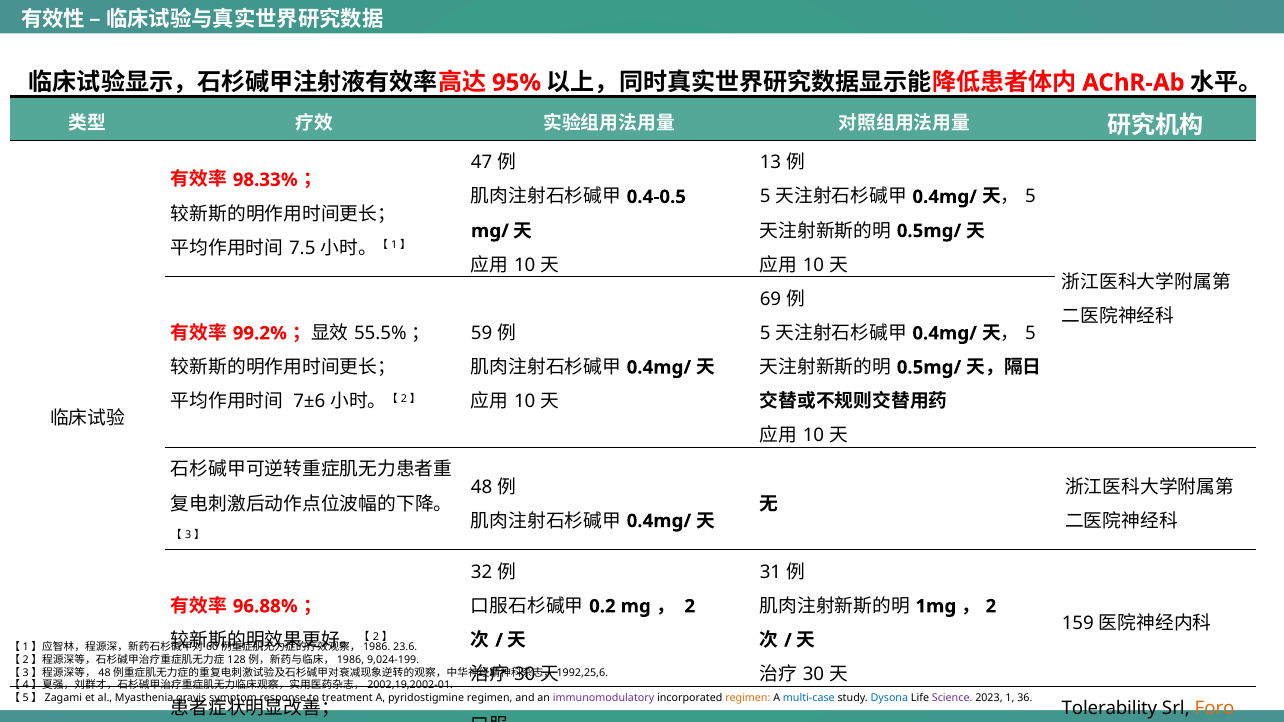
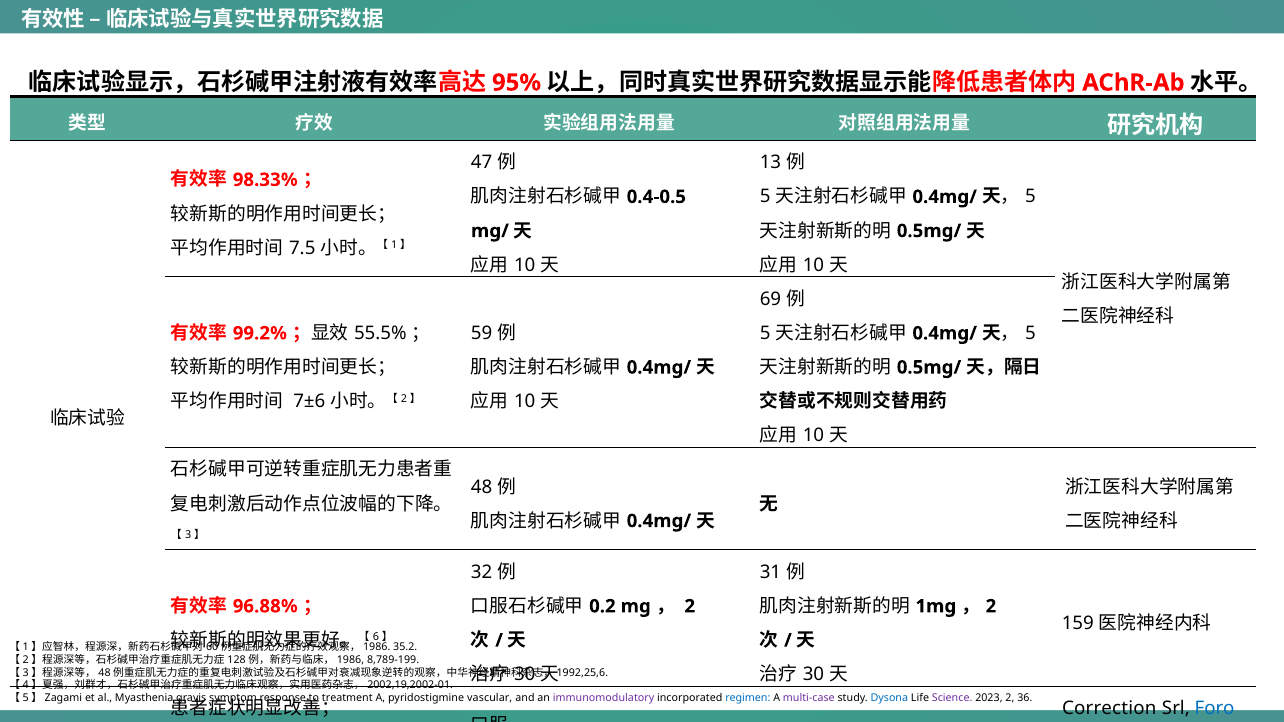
2: 2 -> 6 (376, 638)
23.6: 23.6 -> 35.2 (405, 647)
9,024-199: 9,024-199 -> 8,789-199 (393, 660)
pyridostigmine regimen: regimen -> vascular (490, 698)
regimen colour: orange -> blue (748, 698)
multi-case colour: blue -> purple (809, 698)
2023 1: 1 -> 2 (1010, 698)
Tolerability: Tolerability -> Correction (1109, 709)
Foro colour: orange -> blue (1215, 709)
